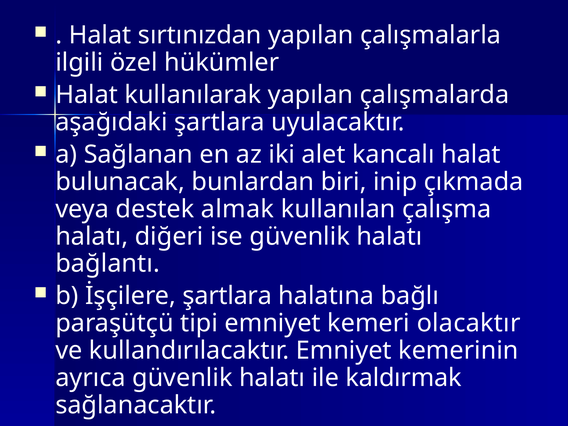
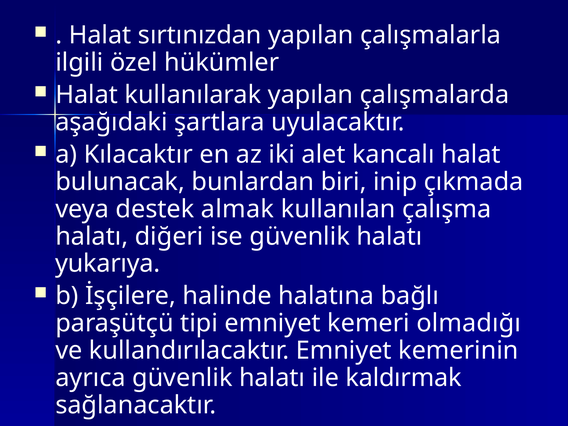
Sağlanan: Sağlanan -> Kılacaktır (138, 155)
bağlantı: bağlantı -> yukarıya (108, 264)
İşçilere şartlara: şartlara -> halinde (227, 296)
olacaktır: olacaktır -> olmadığı (469, 323)
